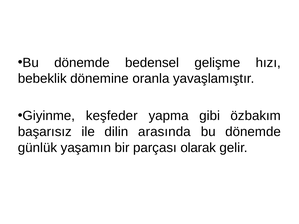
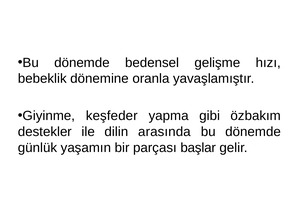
başarısız: başarısız -> destekler (45, 132)
olarak: olarak -> başlar (198, 148)
